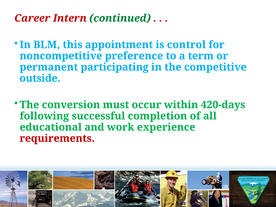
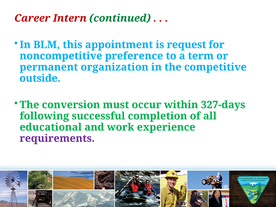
control: control -> request (186, 45)
participating: participating -> organization (115, 67)
420-days: 420-days -> 327-days (223, 105)
requirements colour: red -> purple (57, 138)
